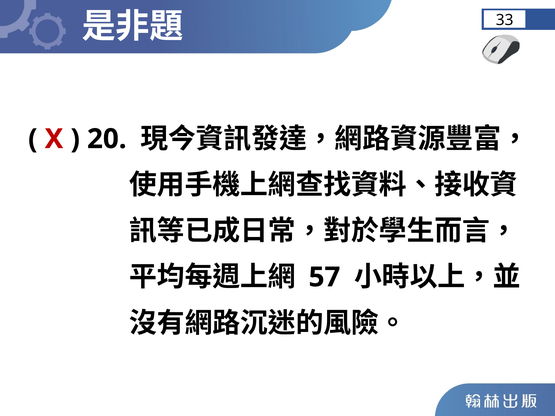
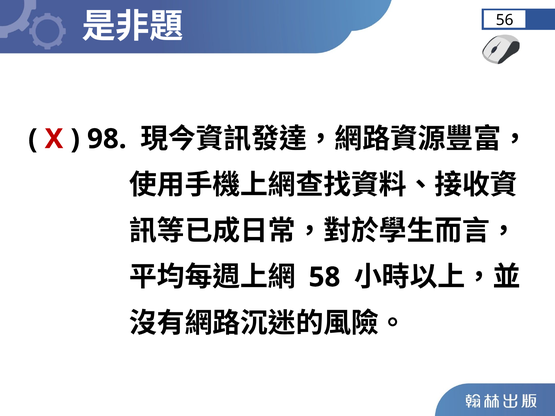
33: 33 -> 56 (505, 20)
20: 20 -> 98 (107, 139)
57: 57 -> 58 (324, 277)
